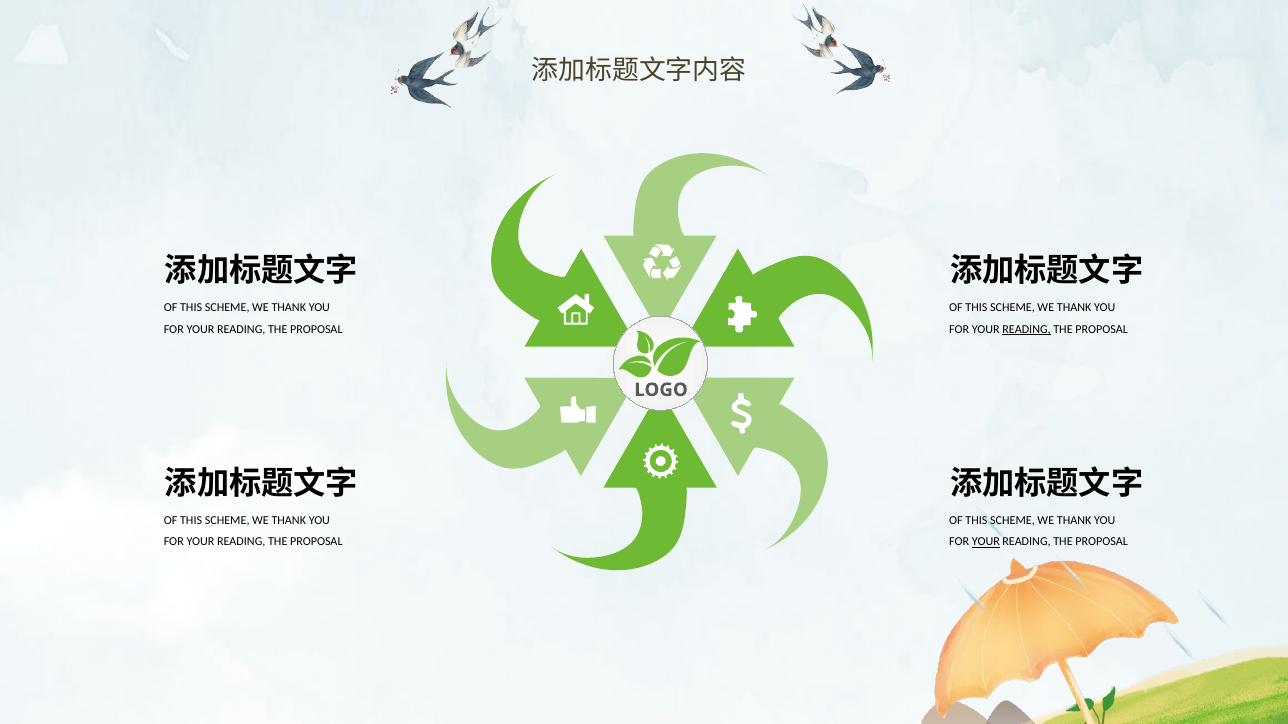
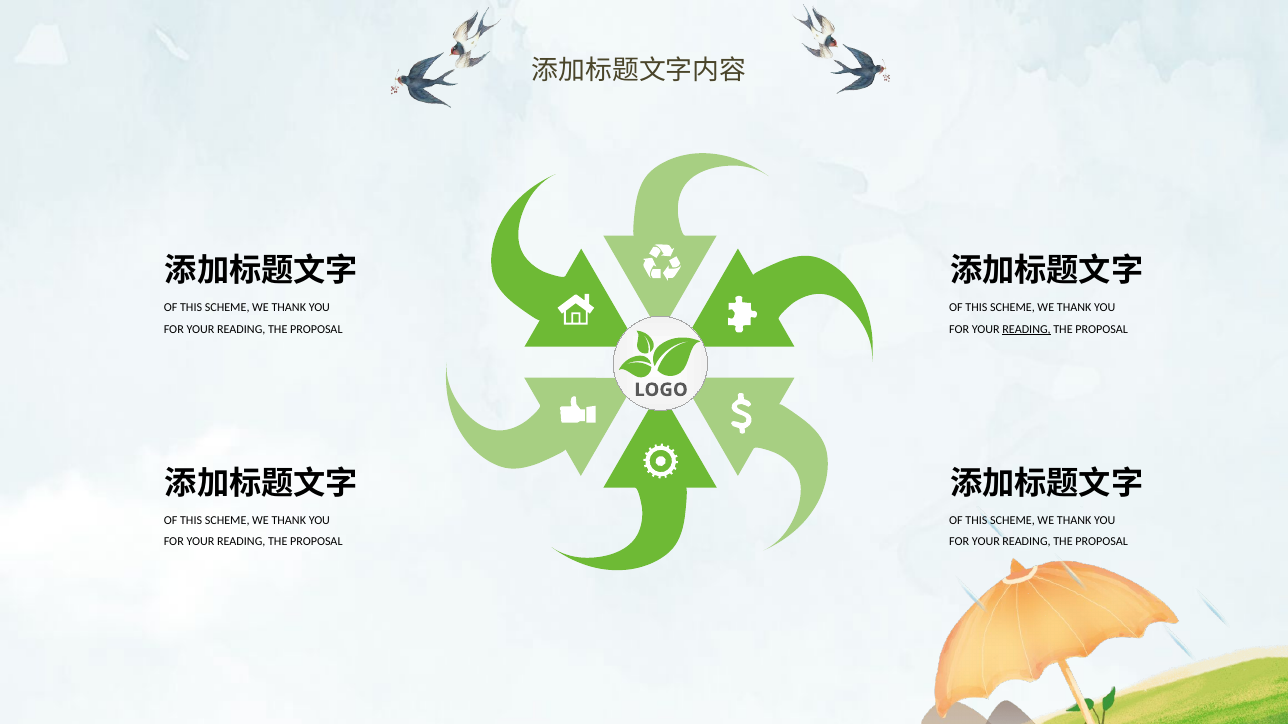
YOUR underline: present -> none (986, 542)
